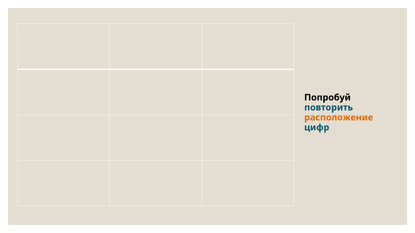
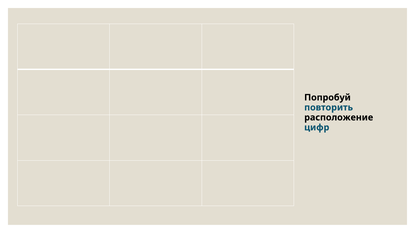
расположение colour: orange -> black (339, 118)
